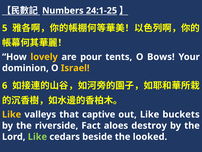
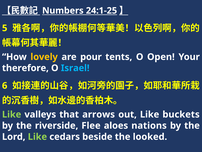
Bows: Bows -> Open (161, 57)
dominion: dominion -> therefore (25, 68)
Israel colour: yellow -> light blue (75, 68)
Like colour: yellow -> light green (12, 114)
captive: captive -> arrows (99, 114)
Fact: Fact -> Flee (91, 125)
destroy: destroy -> nations (149, 125)
